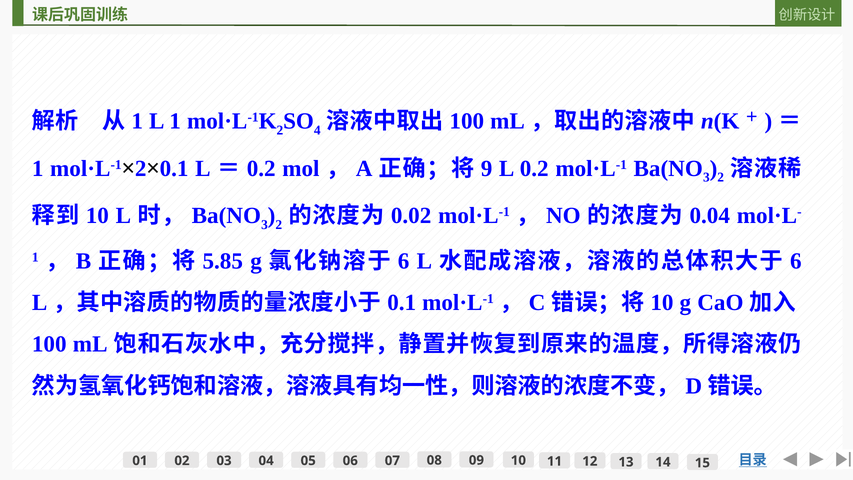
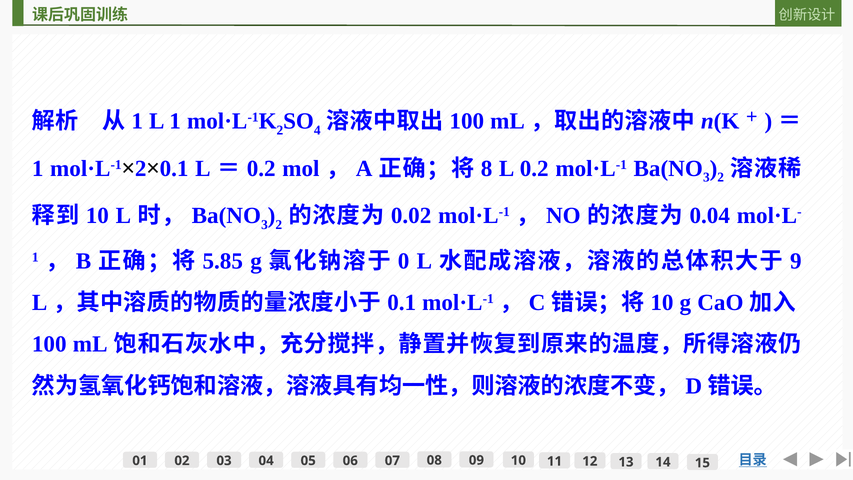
9: 9 -> 8 (487, 168)
6: 6 -> 0 (404, 261)
6: 6 -> 9 (796, 261)
